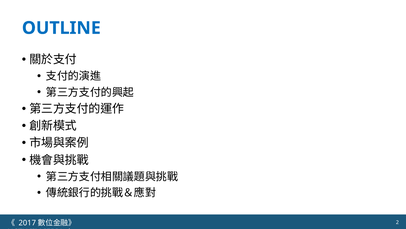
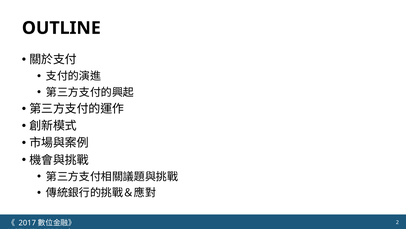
OUTLINE colour: blue -> black (61, 28)
